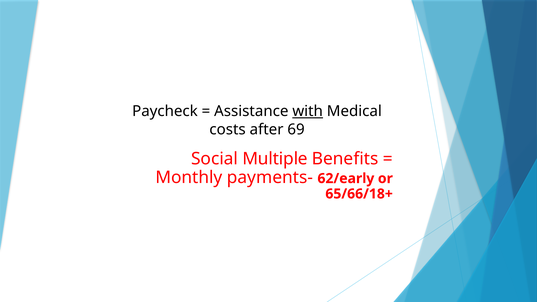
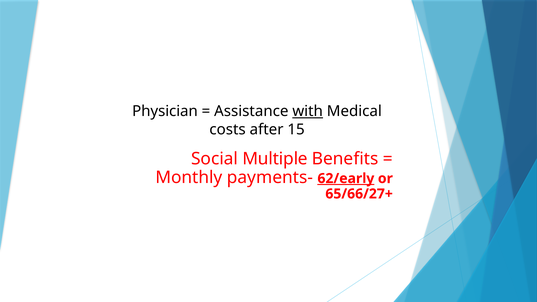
Paycheck: Paycheck -> Physician (165, 111)
69: 69 -> 15 (296, 129)
62/early underline: none -> present (346, 179)
65/66/18+: 65/66/18+ -> 65/66/27+ (359, 194)
